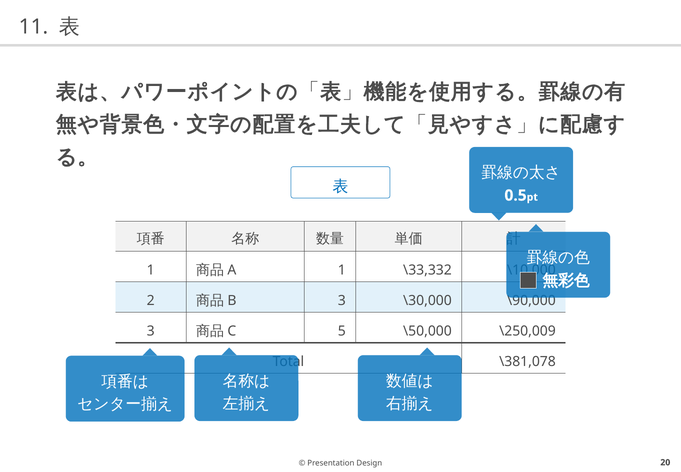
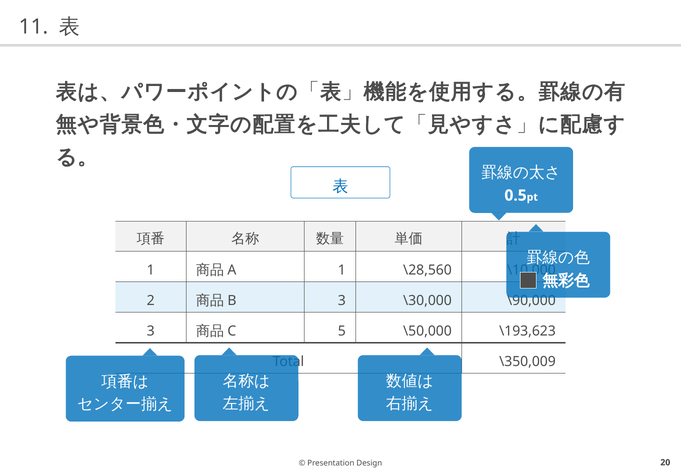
\33,332: \33,332 -> \28,560 (427, 270)
\250,009: \250,009 -> \193,623 (527, 331)
\381,078: \381,078 -> \350,009 (527, 361)
